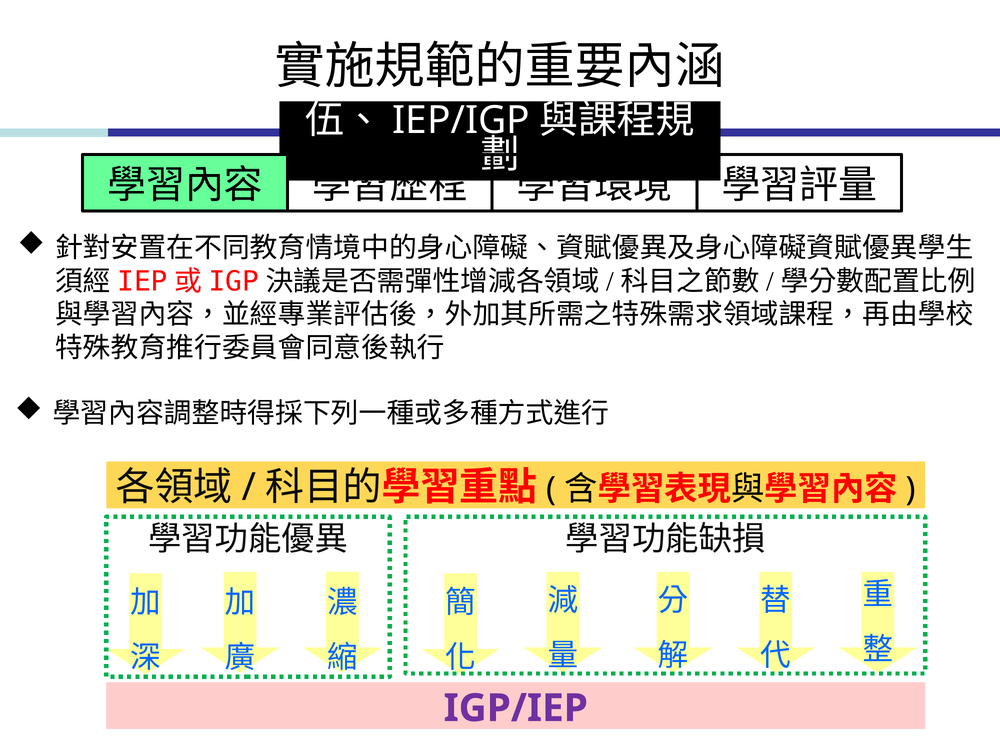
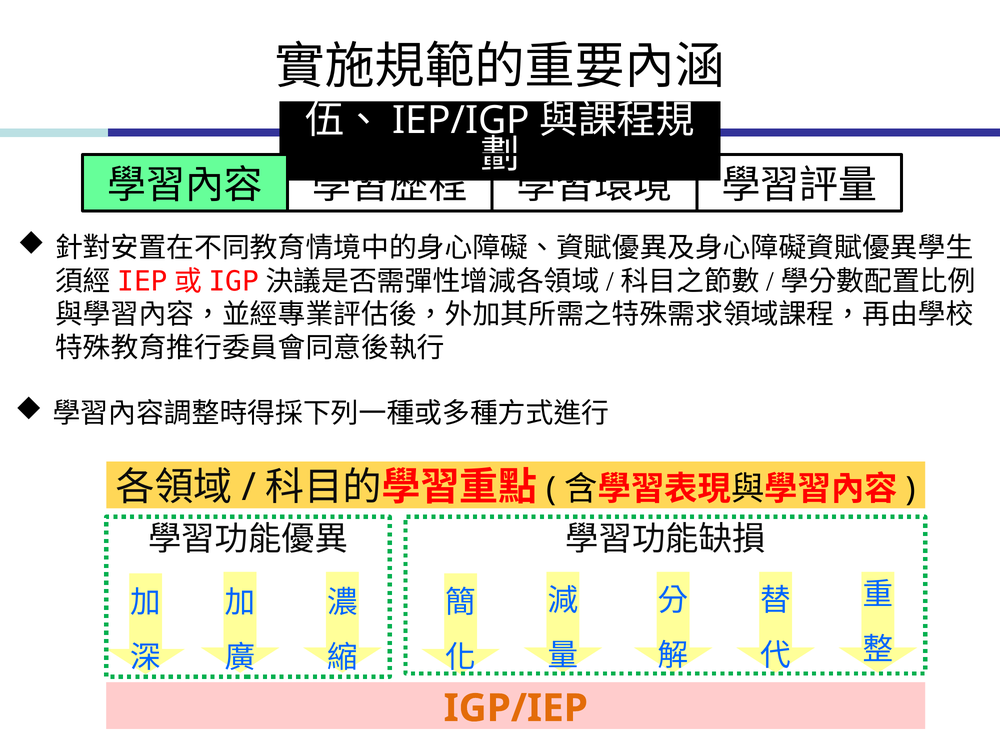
IGP/IEP colour: purple -> orange (516, 708)
